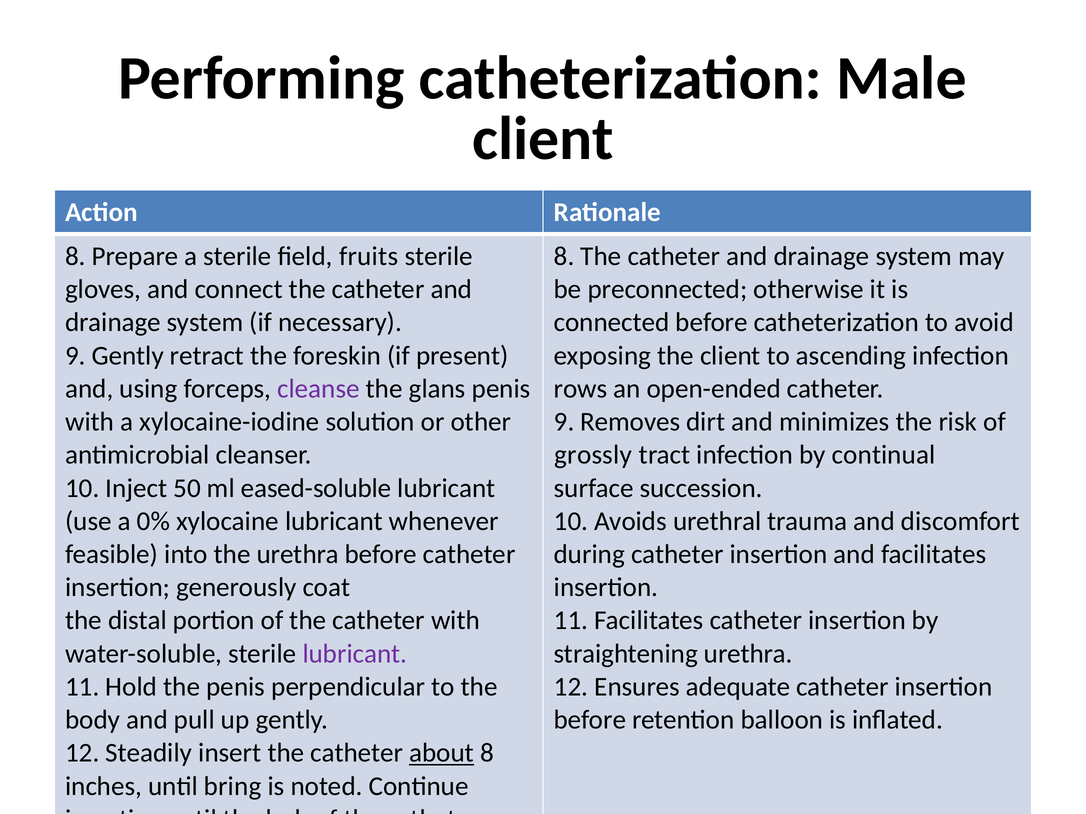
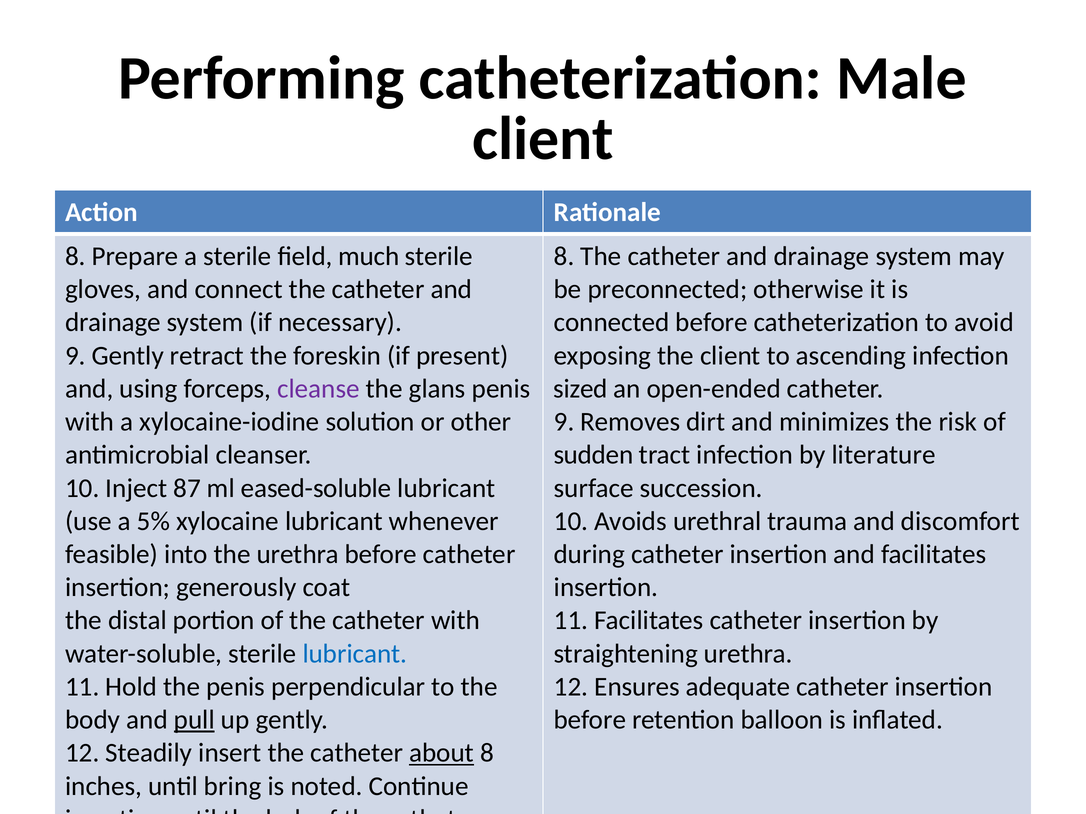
fruits: fruits -> much (369, 256)
rows: rows -> sized (581, 389)
grossly: grossly -> sudden (593, 455)
continual: continual -> literature (884, 455)
50: 50 -> 87 (187, 488)
0%: 0% -> 5% (153, 522)
lubricant colour: purple -> blue (355, 654)
pull underline: none -> present (194, 720)
